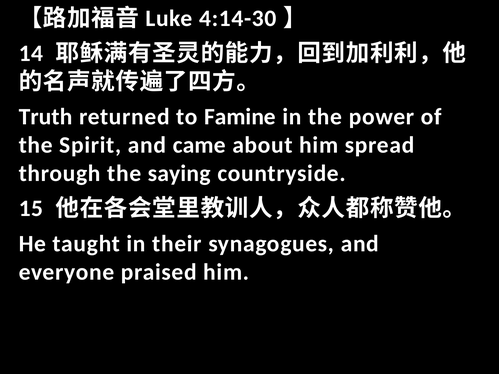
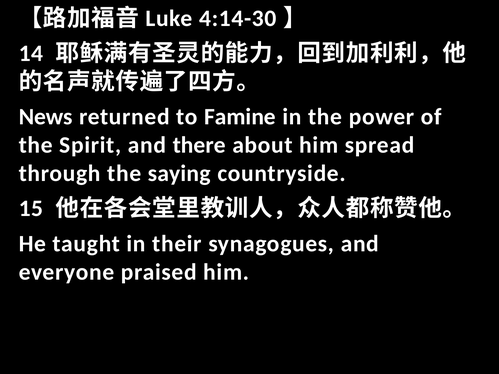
Truth: Truth -> News (46, 117)
came: came -> there (199, 145)
